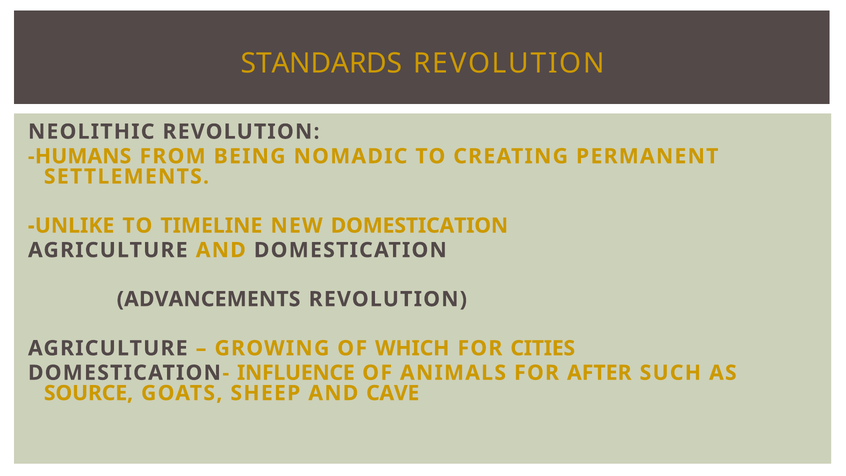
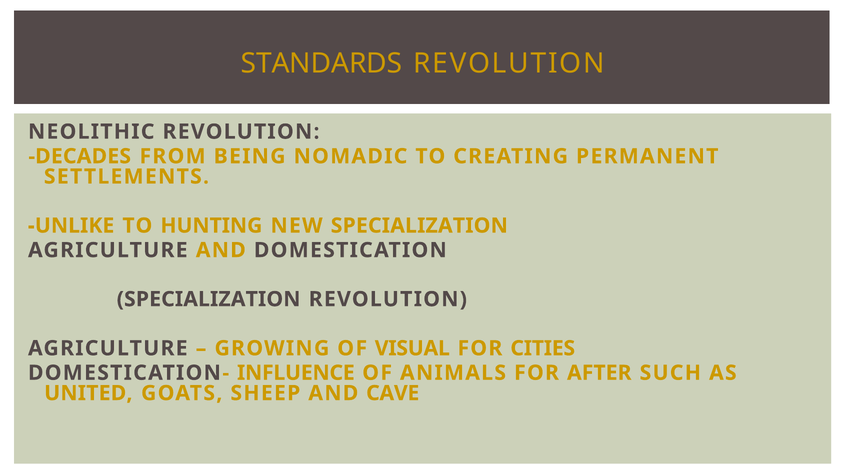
HUMANS: HUMANS -> DECADES (80, 156)
TIMELINE: TIMELINE -> HUNTING (211, 226)
NEW DOMESTICATION: DOMESTICATION -> SPECIALIZATION (419, 226)
ADVANCEMENTS: ADVANCEMENTS -> SPECIALIZATION (209, 299)
WHICH: WHICH -> VISUAL (412, 348)
SOURCE: SOURCE -> UNITED (88, 393)
